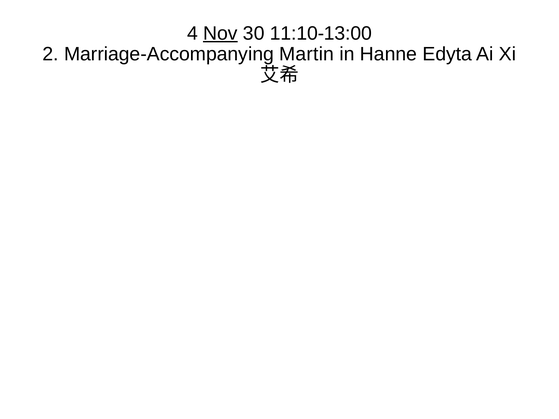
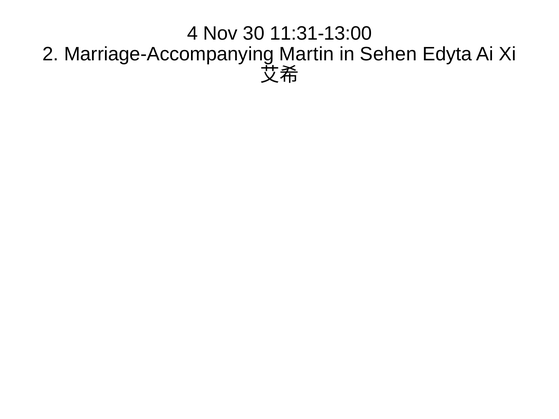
Nov underline: present -> none (220, 33)
11:10-13:00: 11:10-13:00 -> 11:31-13:00 (321, 33)
Hanne: Hanne -> Sehen (388, 54)
